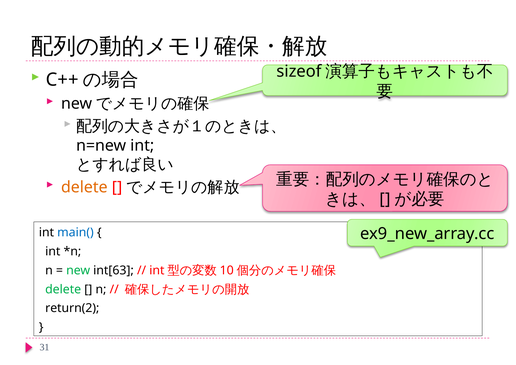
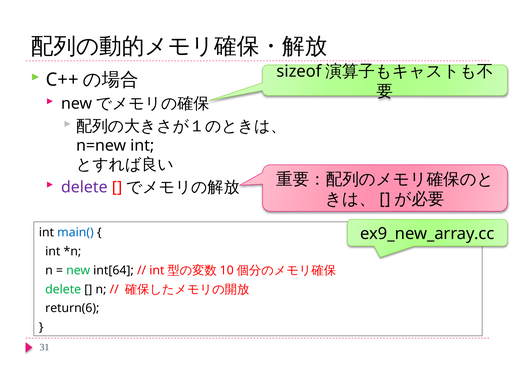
delete colour: orange -> purple (84, 187)
int[63: int[63 -> int[64 (114, 270)
return(2: return(2 -> return(6 (72, 308)
